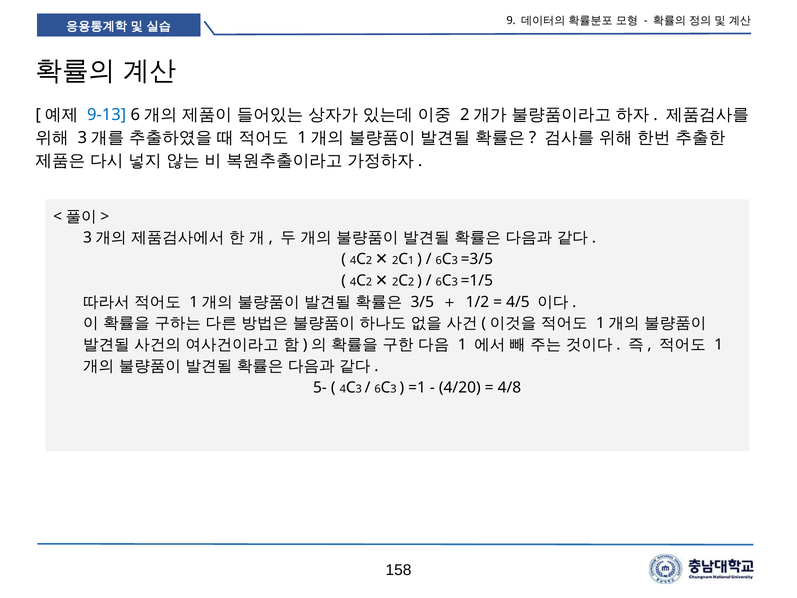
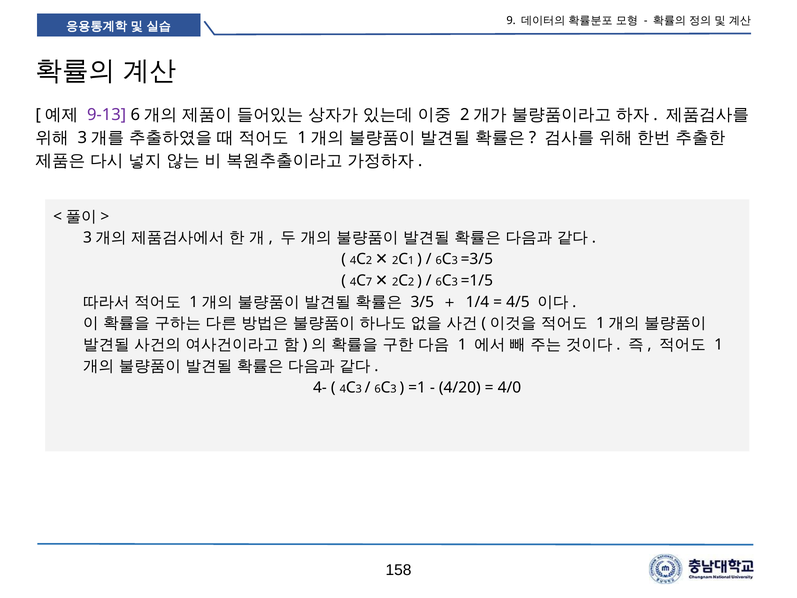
9-13 colour: blue -> purple (107, 115)
2: 2 -> 7 (369, 282)
1/2: 1/2 -> 1/4 (477, 302)
5-: 5- -> 4- (320, 387)
4/8: 4/8 -> 4/0 (509, 387)
